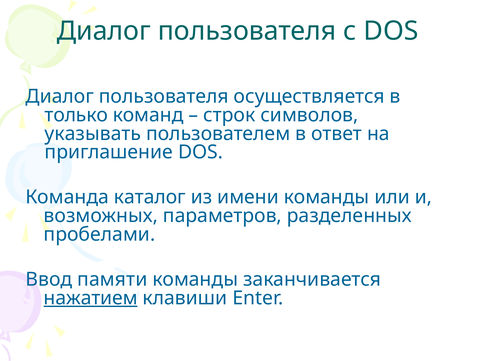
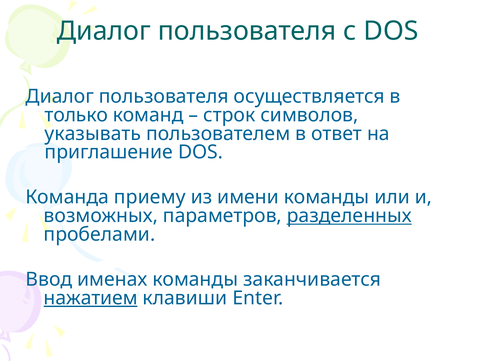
каталог: каталог -> приему (150, 197)
разделенных underline: none -> present (349, 216)
памяти: памяти -> именах (112, 279)
